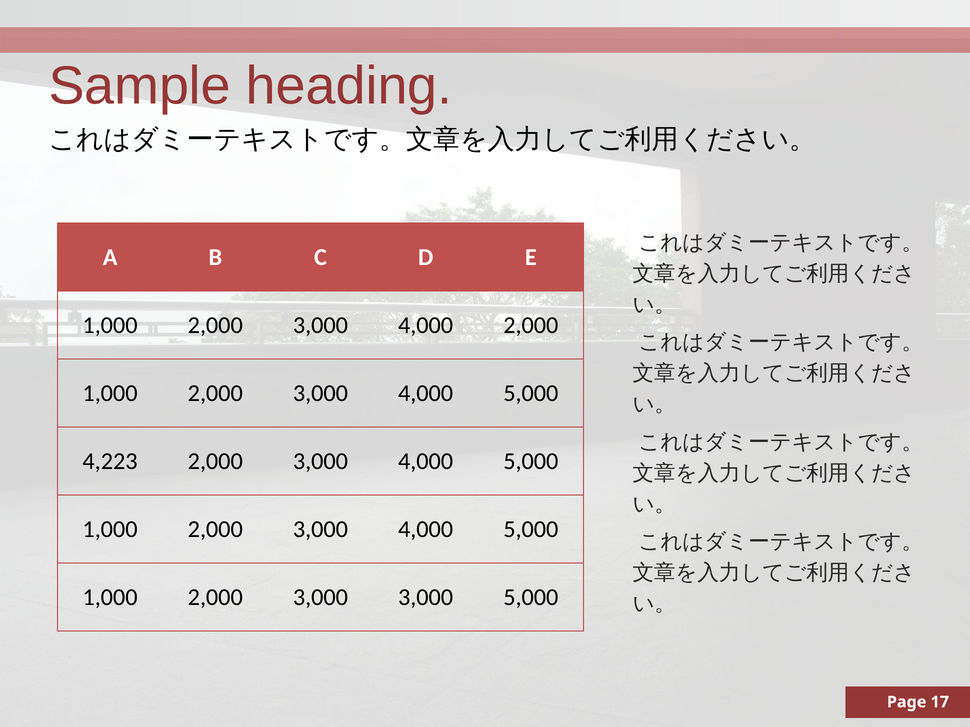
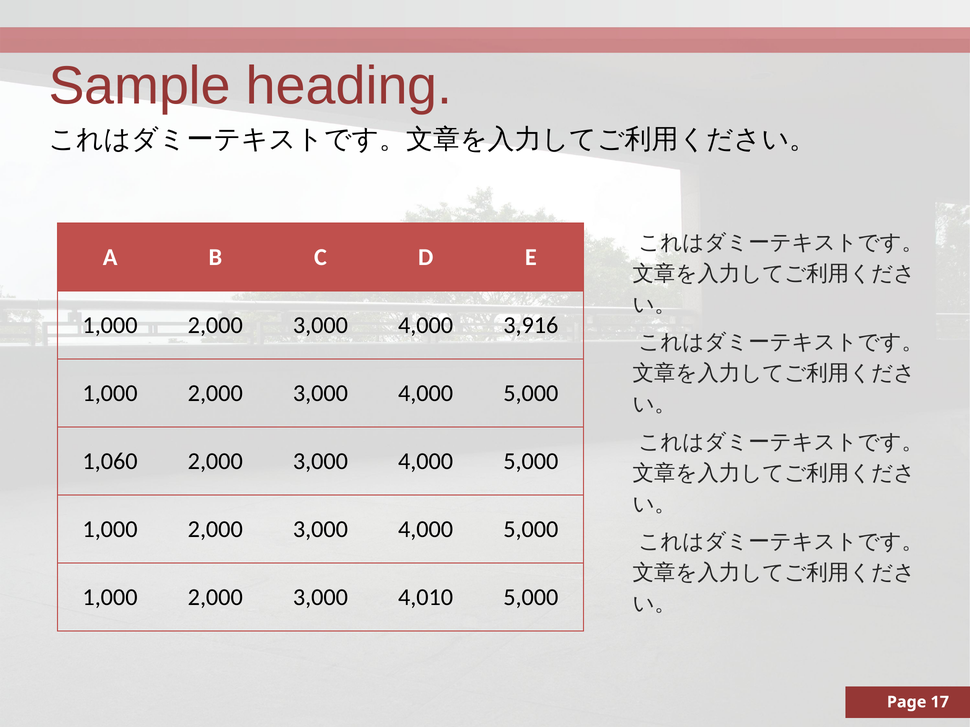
4,000 2,000: 2,000 -> 3,916 (531, 326)
4,223: 4,223 -> 1,060 (110, 462)
3,000 3,000: 3,000 -> 4,010 (426, 598)
